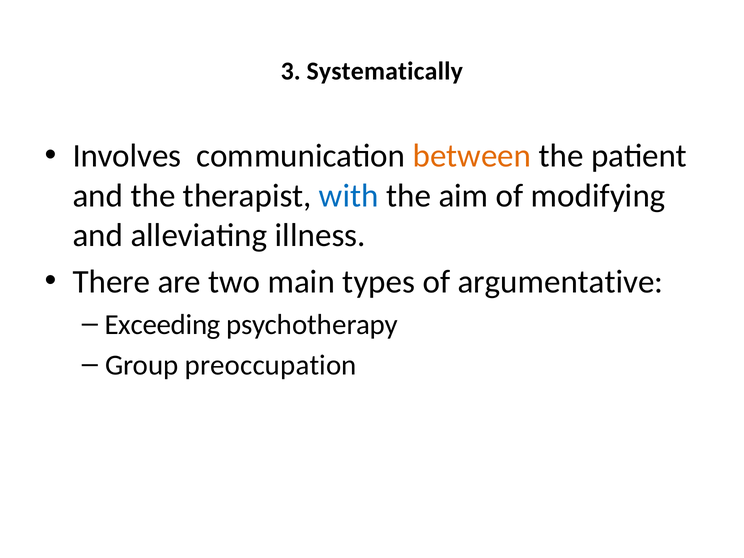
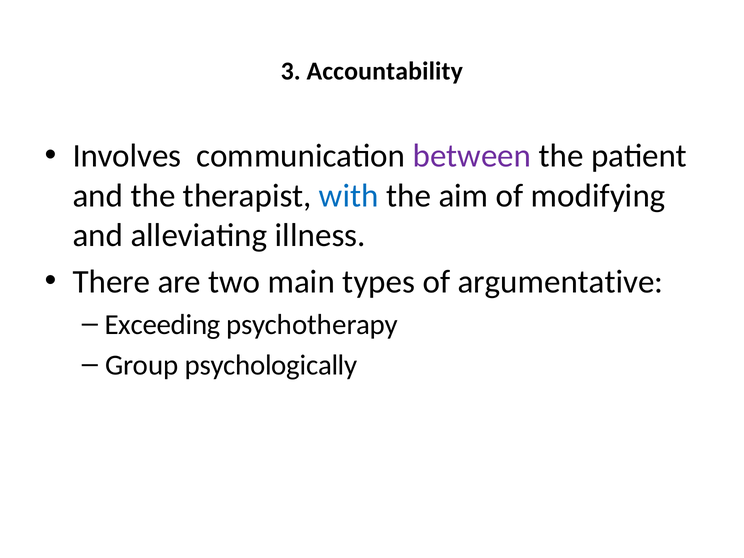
Systematically: Systematically -> Accountability (385, 71)
between colour: orange -> purple (472, 156)
preoccupation: preoccupation -> psychologically (271, 365)
